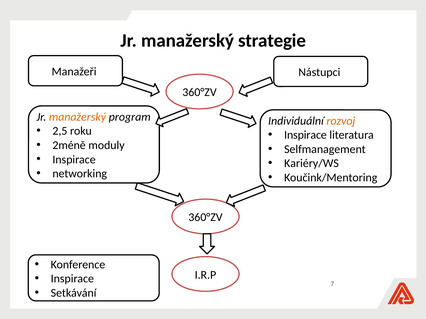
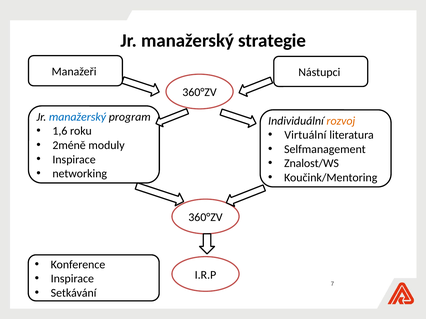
manažerský colour: orange -> blue (78, 117)
2,5: 2,5 -> 1,6 (60, 131)
Inspirace: Inspirace -> Virtuální (305, 135)
Kariéry/WS: Kariéry/WS -> Znalost/WS (312, 164)
